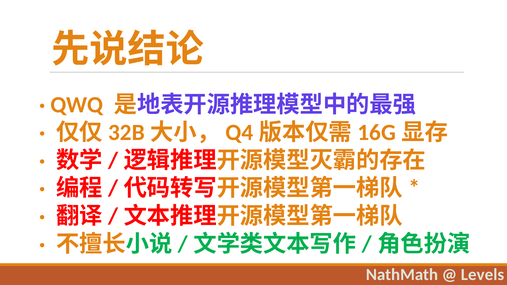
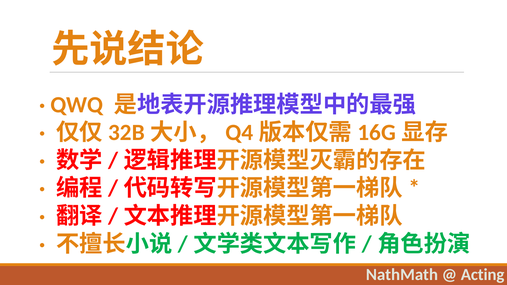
Levels: Levels -> Acting (483, 275)
